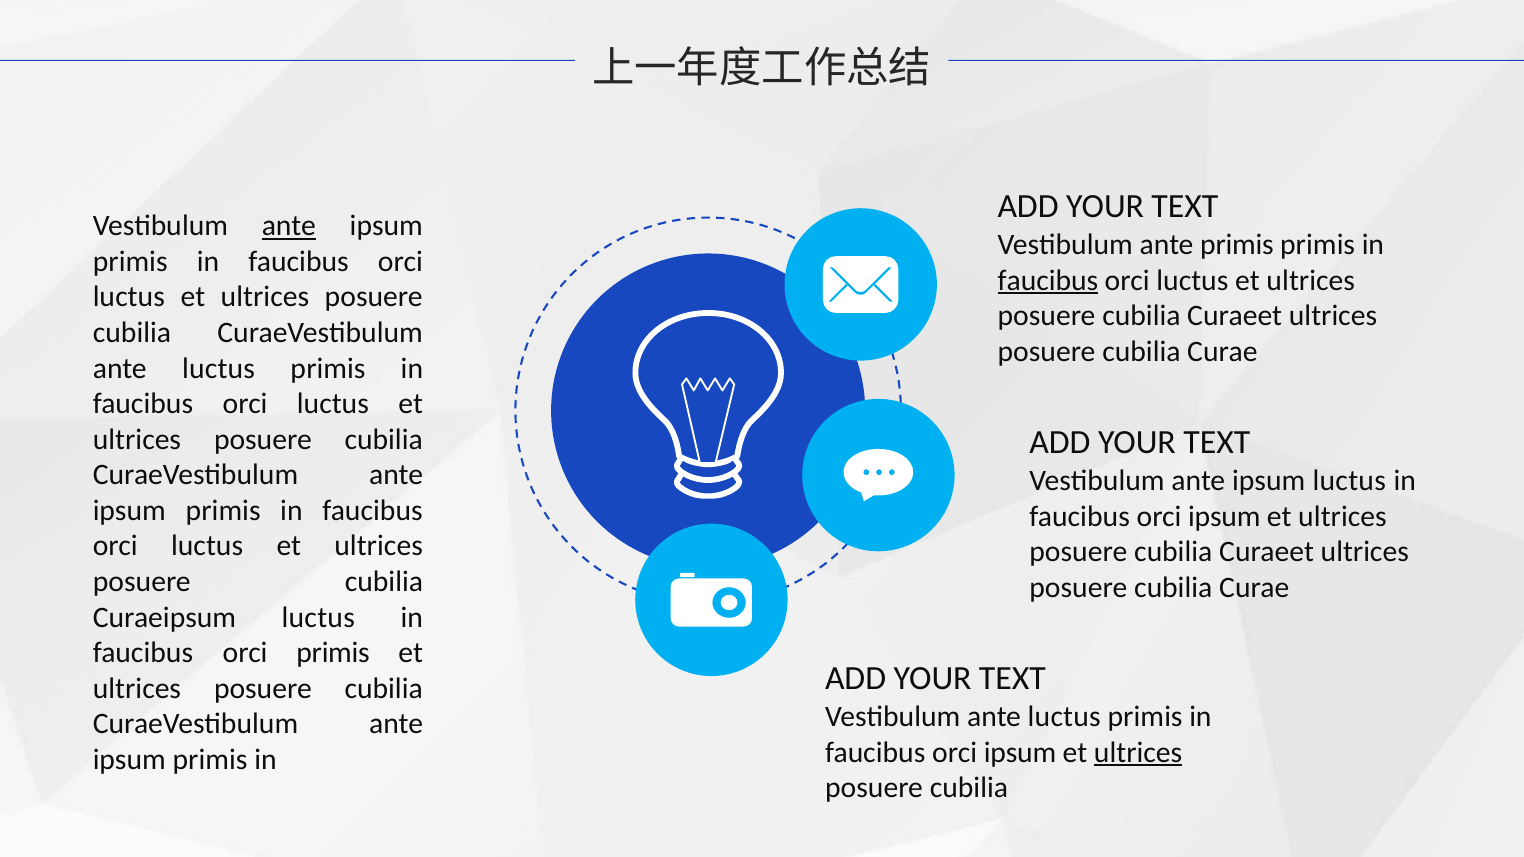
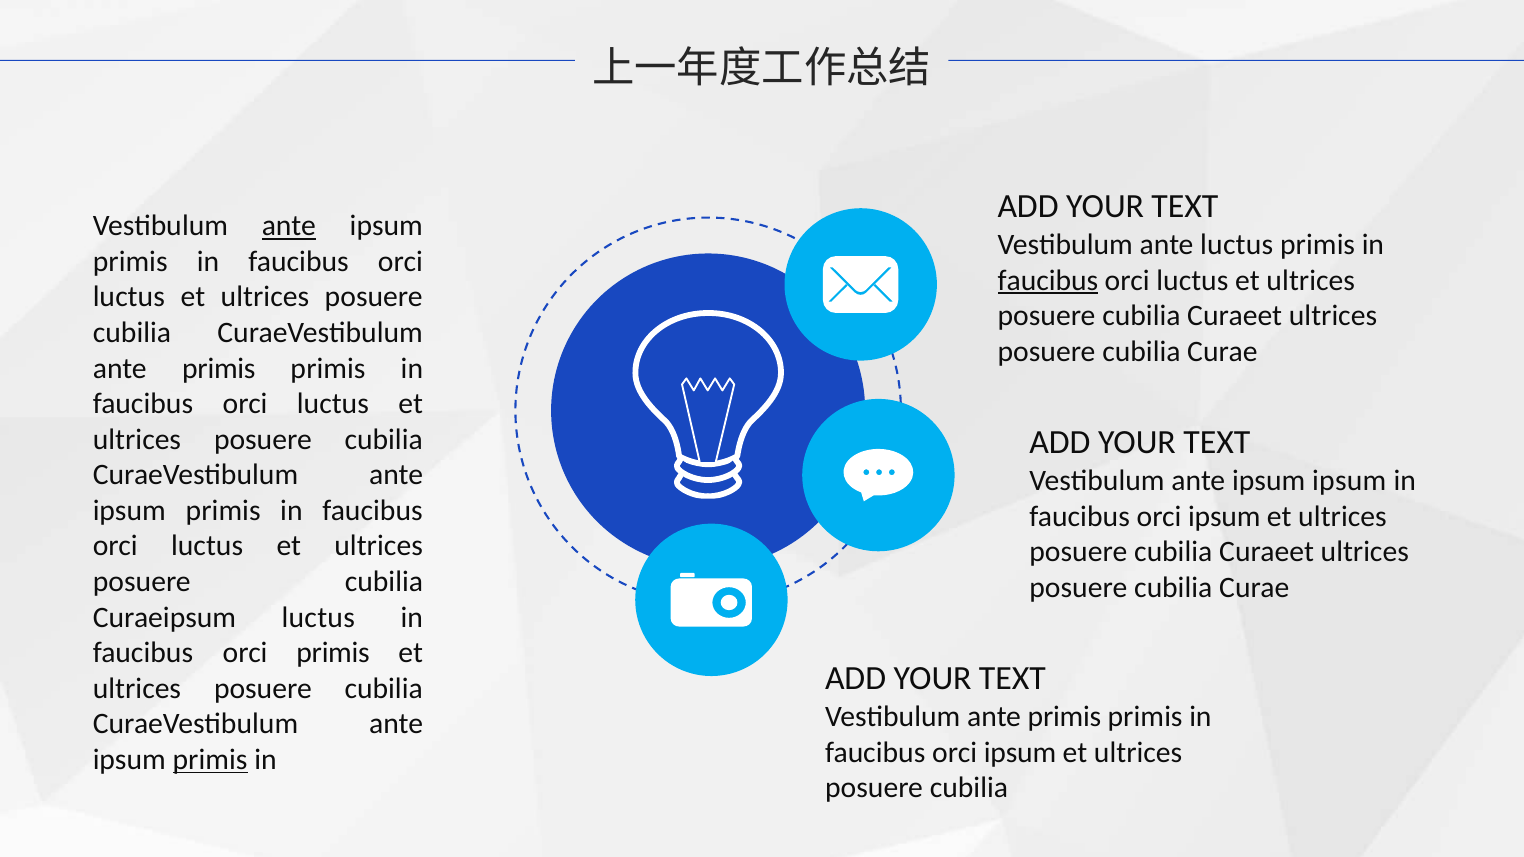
ante primis: primis -> luctus (1237, 245)
luctus: luctus -> primis (219, 368)
ipsum luctus: luctus -> ipsum (1349, 481)
Vestibulum ante luctus: luctus -> primis (1064, 717)
ultrices underline: present -> none (1138, 753)
primis underline: none -> present (210, 760)
